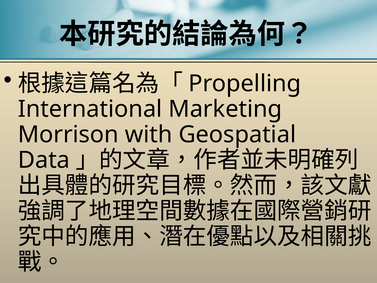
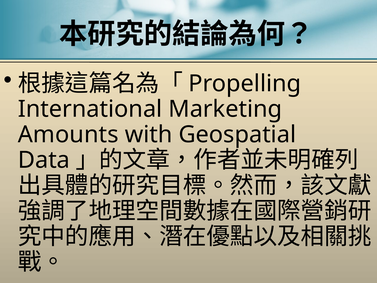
Morrison: Morrison -> Amounts (68, 135)
